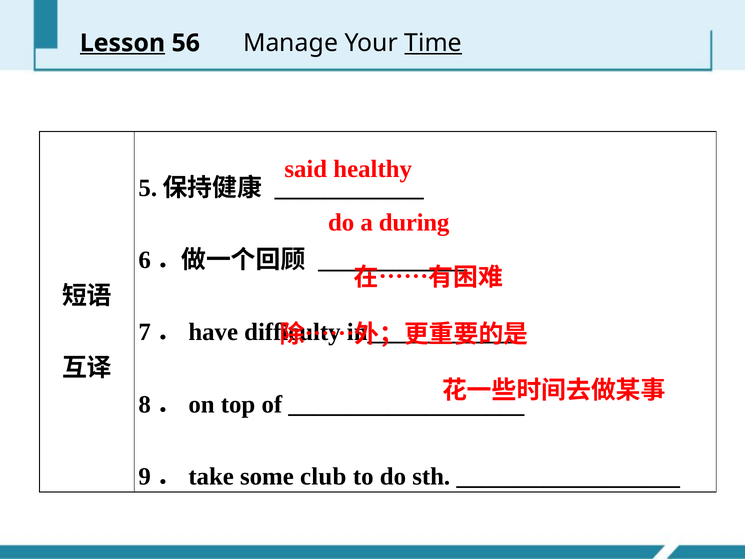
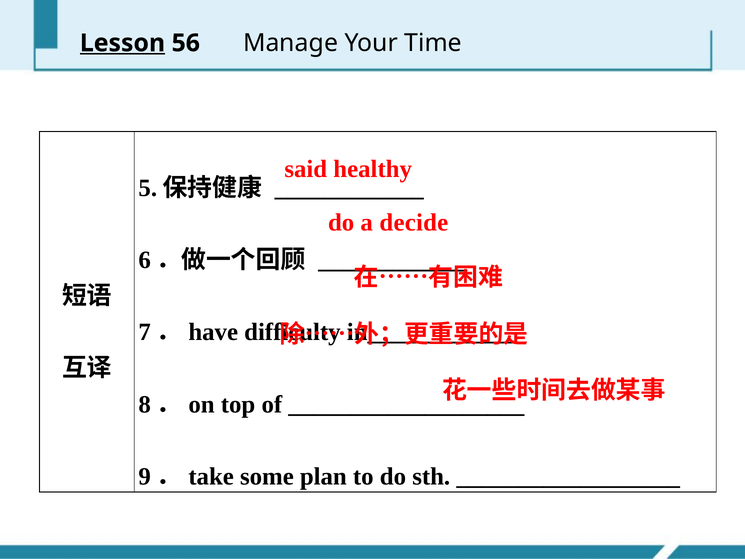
Time underline: present -> none (433, 43)
during: during -> decide (414, 223)
club: club -> plan (323, 476)
